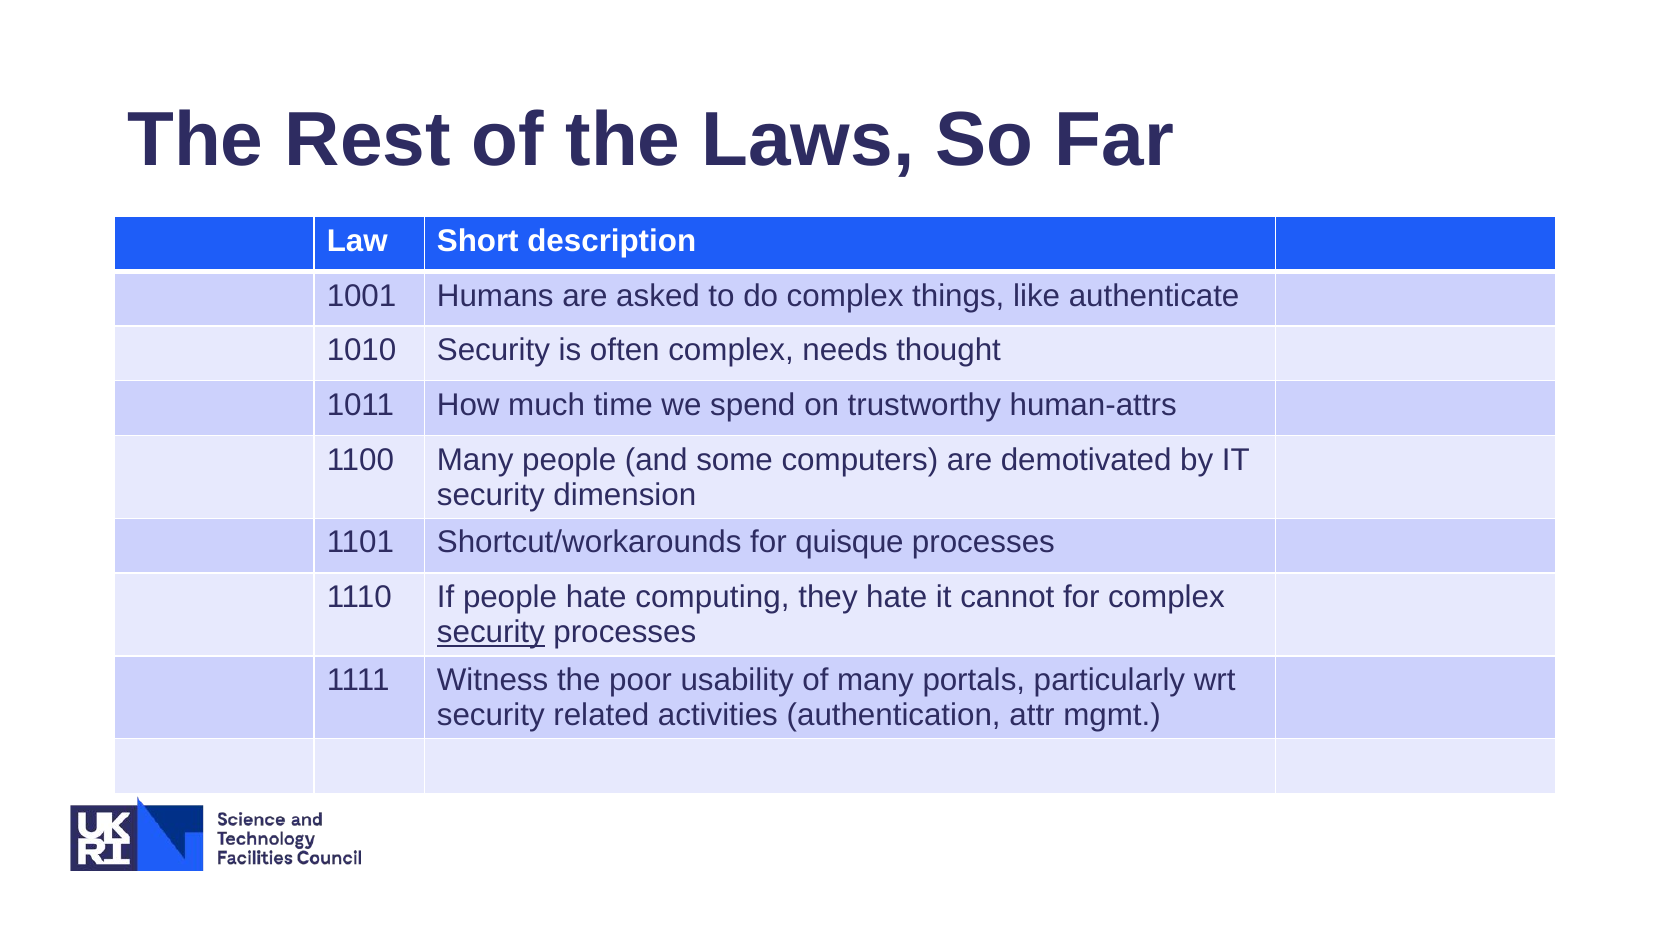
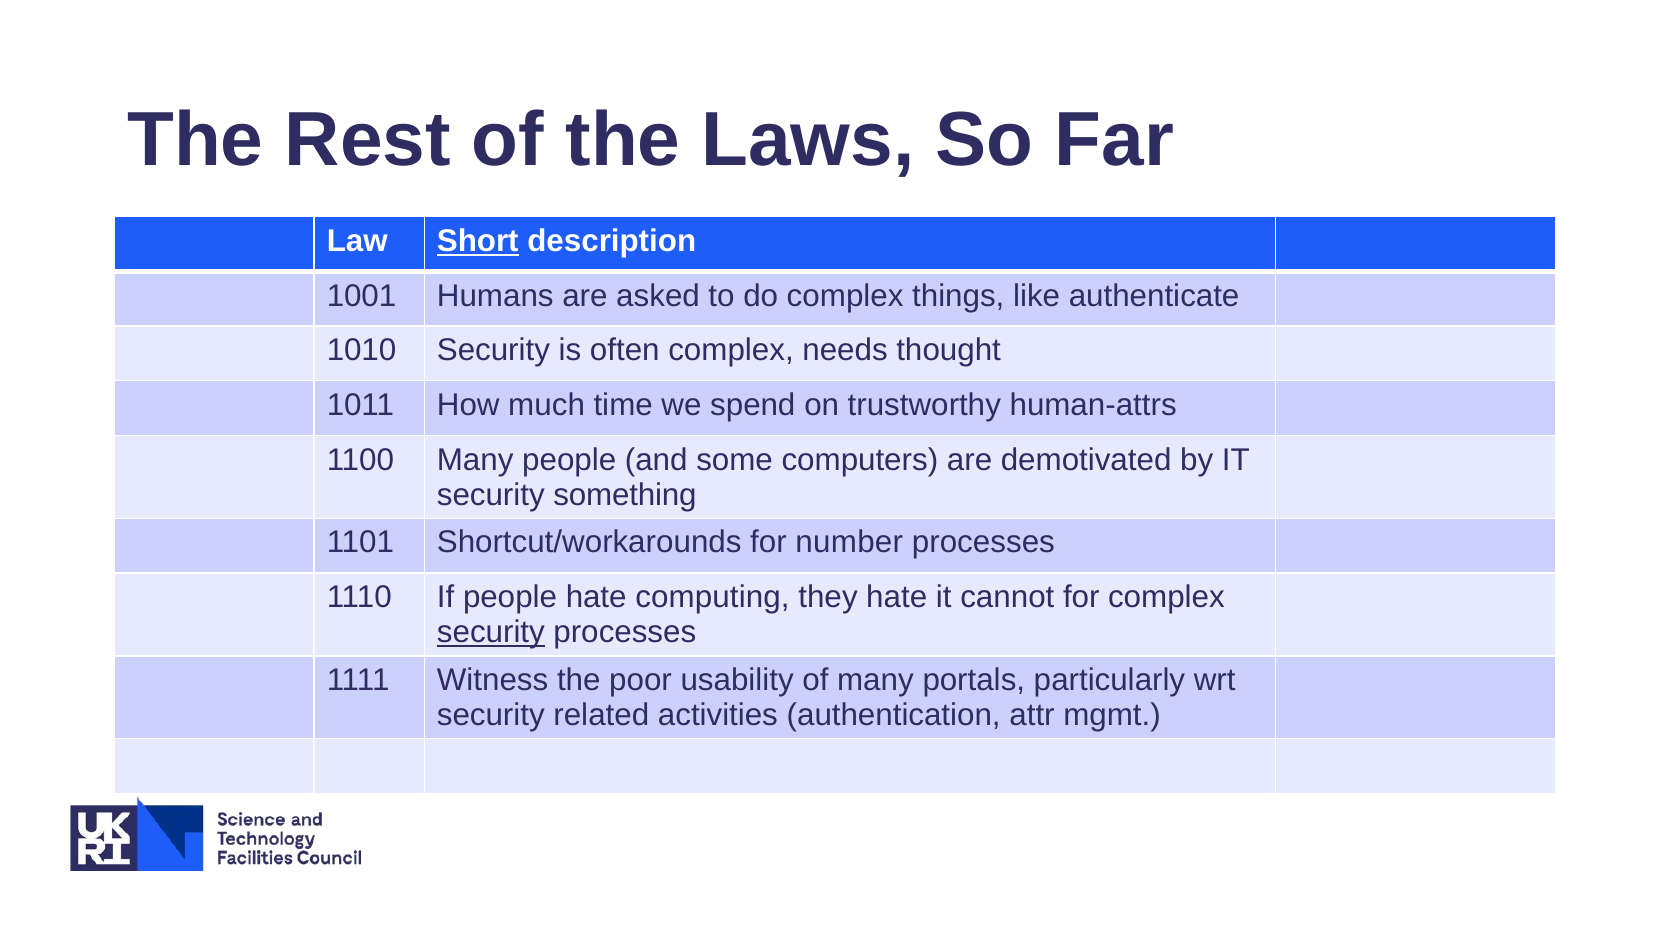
Short underline: none -> present (478, 241)
dimension: dimension -> something (625, 495)
quisque: quisque -> number (849, 542)
